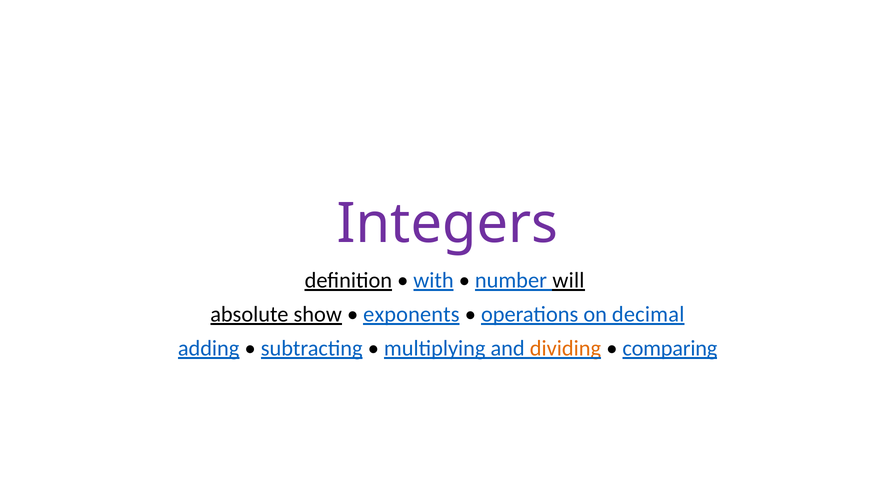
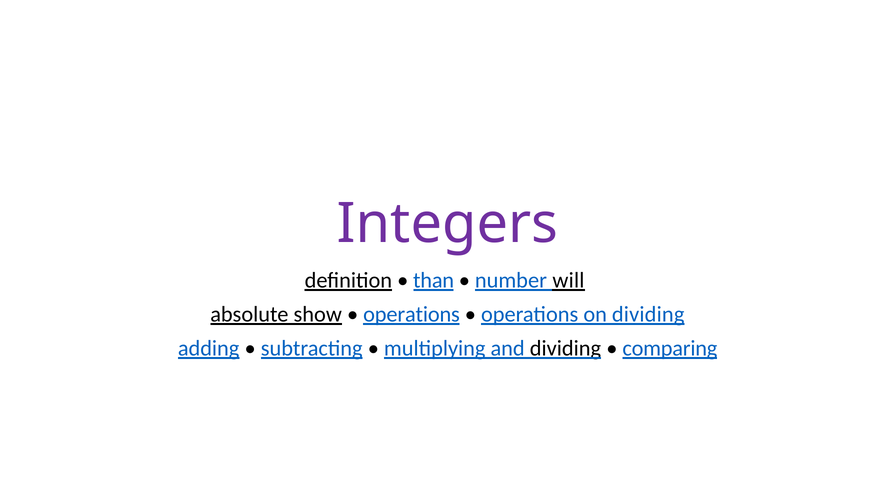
with: with -> than (434, 280)
exponents: exponents -> operations (412, 314)
on decimal: decimal -> dividing (648, 314)
dividing colour: orange -> black (565, 348)
